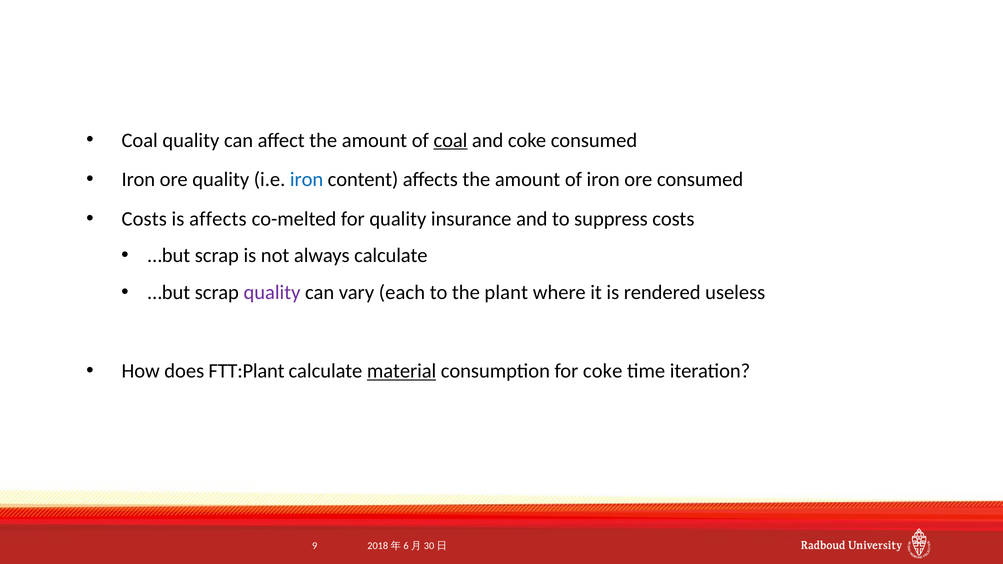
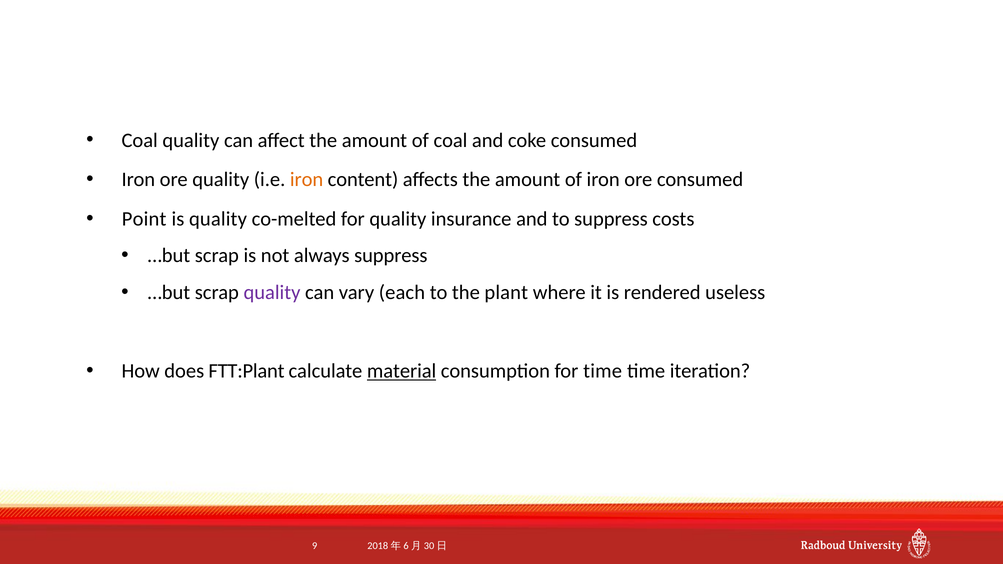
coal underline: present -> none (450, 140)
iron colour: blue -> orange (307, 180)
Costs: Costs -> Point (144, 219)
is affects: affects -> quality (218, 219)
always calculate: calculate -> suppress (391, 255)
for coke: coke -> time (603, 371)
